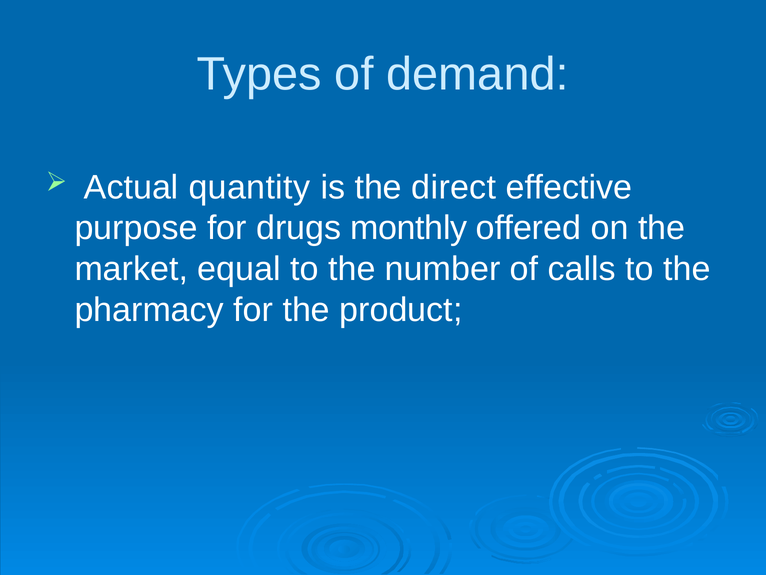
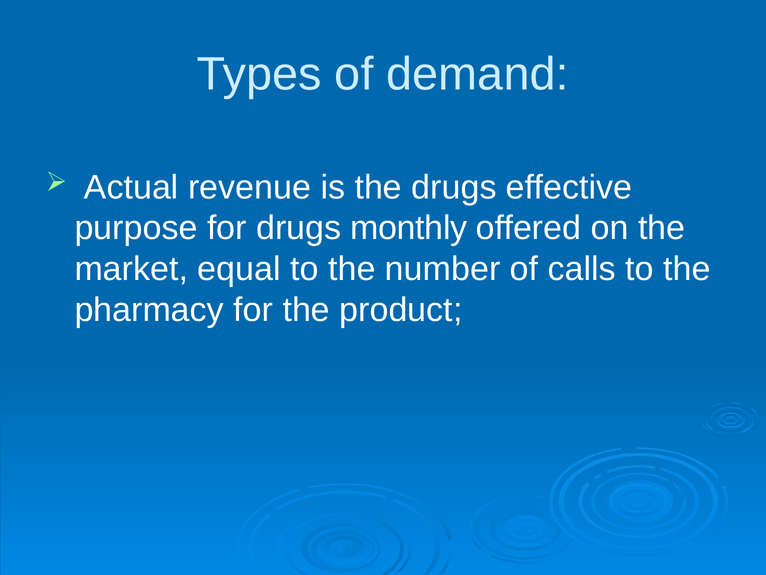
quantity: quantity -> revenue (250, 187)
the direct: direct -> drugs (454, 187)
